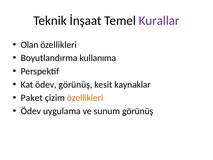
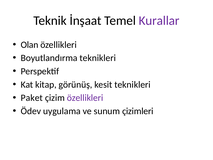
Boyutlandırma kullanıma: kullanıma -> teknikleri (98, 58)
Kat ödev: ödev -> kitap (46, 84)
kesit kaynaklar: kaynaklar -> teknikleri (132, 84)
özellikleri colour: orange -> purple (85, 98)
sunum görünüş: görünüş -> çizimleri (138, 111)
